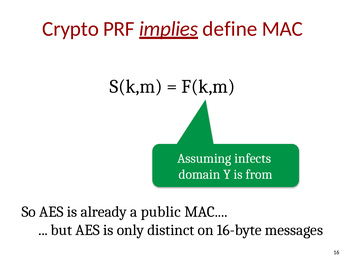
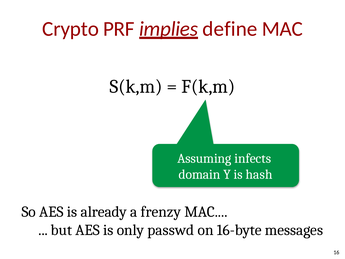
from: from -> hash (259, 174)
public: public -> frenzy (161, 212)
distinct: distinct -> passwd (171, 230)
